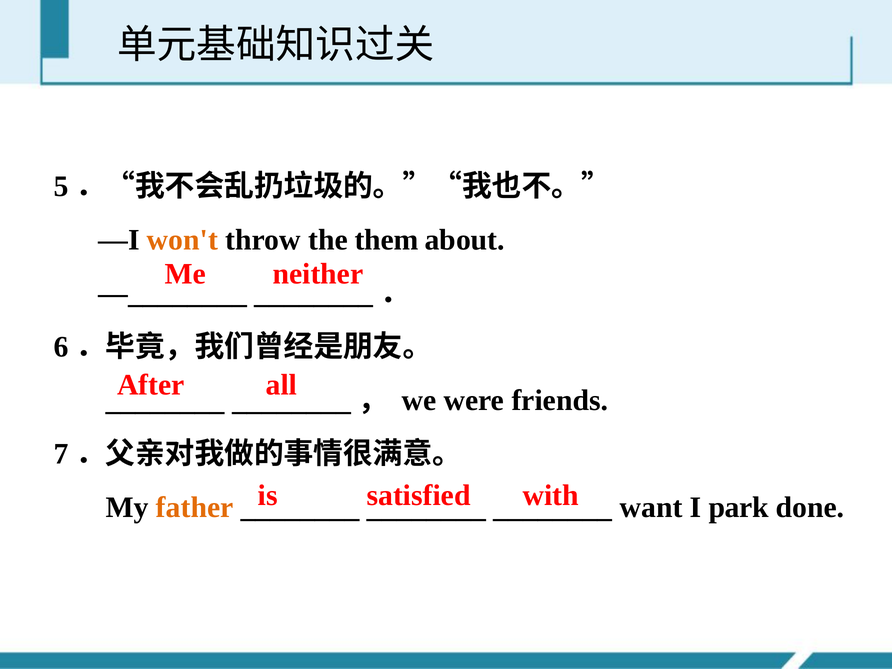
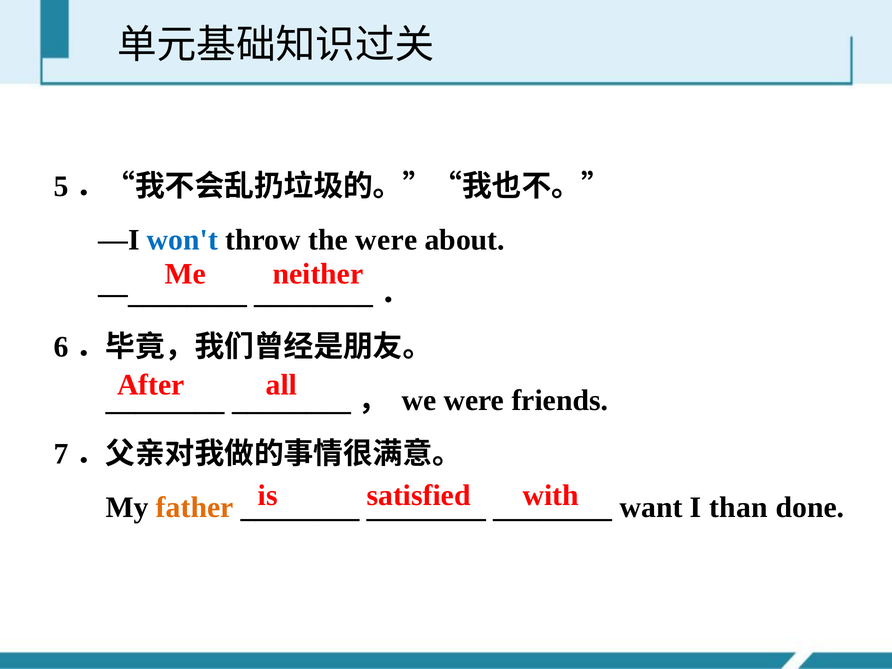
won't colour: orange -> blue (182, 240)
the them: them -> were (386, 240)
park: park -> than (738, 508)
